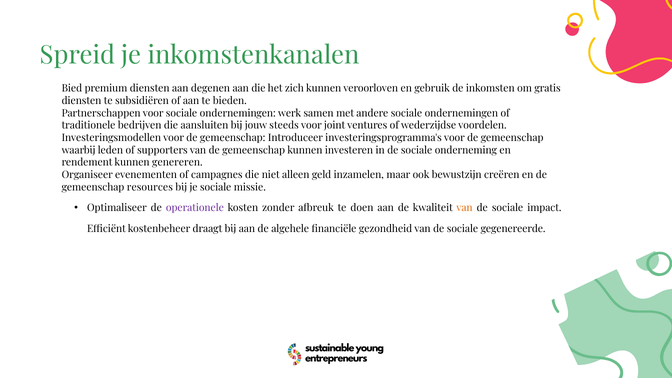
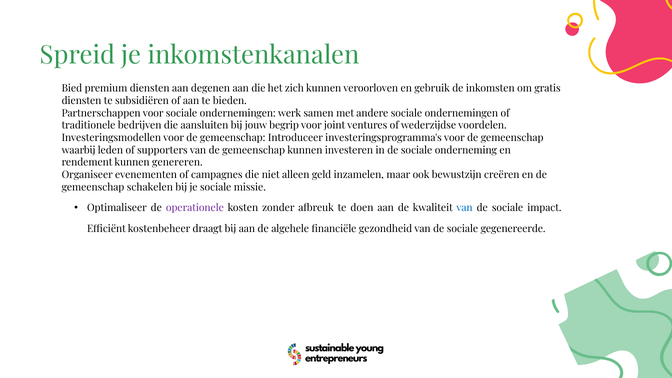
steeds: steeds -> begrip (284, 126)
resources: resources -> schakelen (150, 187)
van colour: orange -> blue (465, 208)
